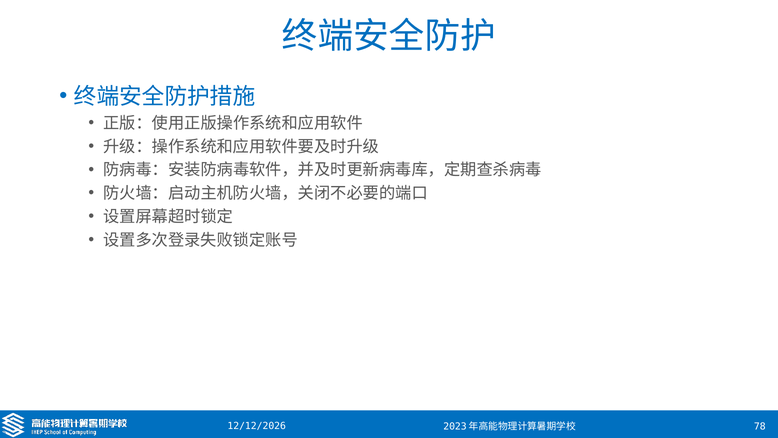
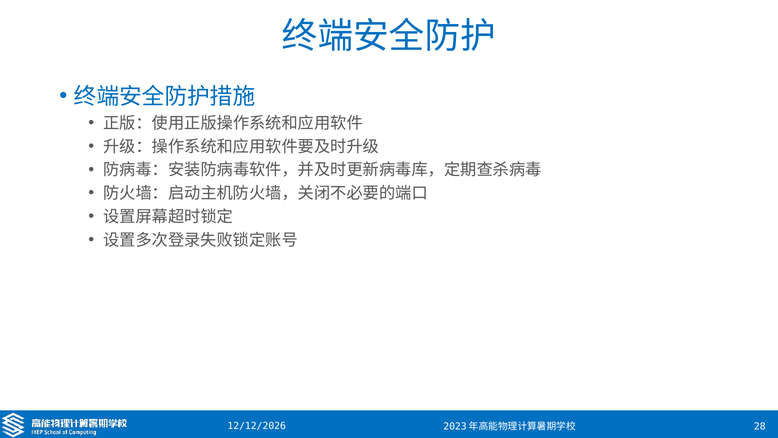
78: 78 -> 28 (760, 426)
